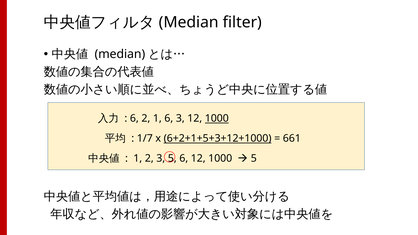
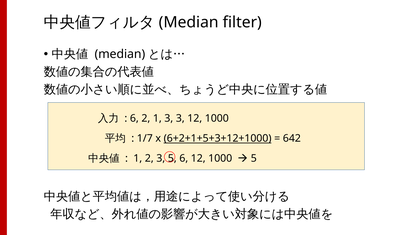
1 6: 6 -> 3 (169, 119)
1000 underline: present -> none (217, 119)
661: 661 -> 642 (292, 138)
